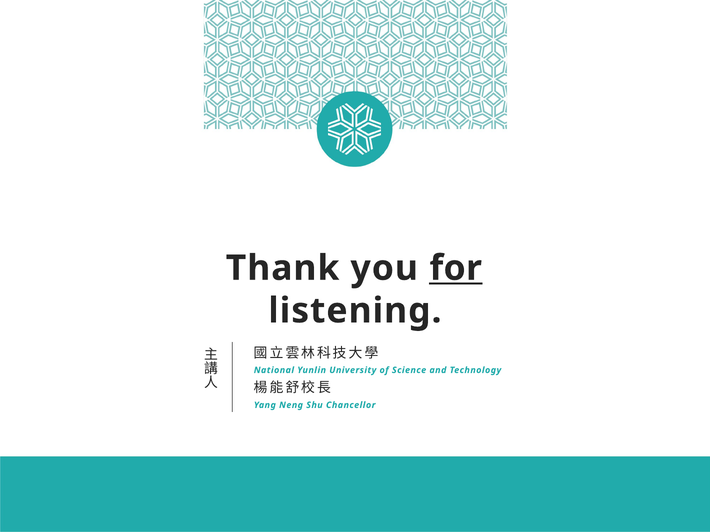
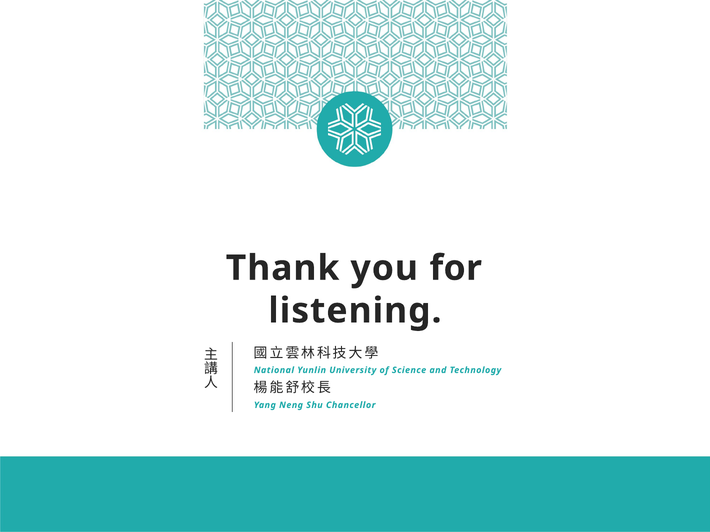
for underline: present -> none (456, 268)
